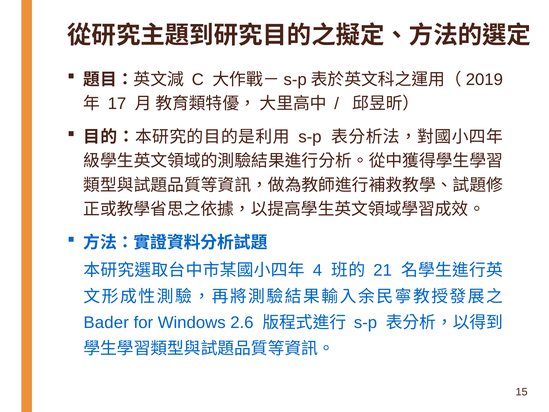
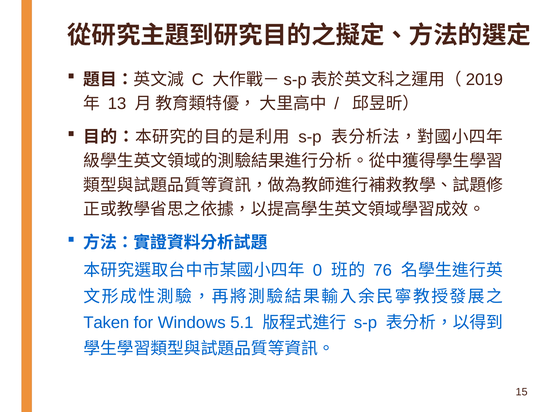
17: 17 -> 13 (117, 104)
4: 4 -> 0 (317, 270)
21: 21 -> 76 (383, 270)
Bader: Bader -> Taken (106, 322)
2.6: 2.6 -> 5.1 (242, 322)
